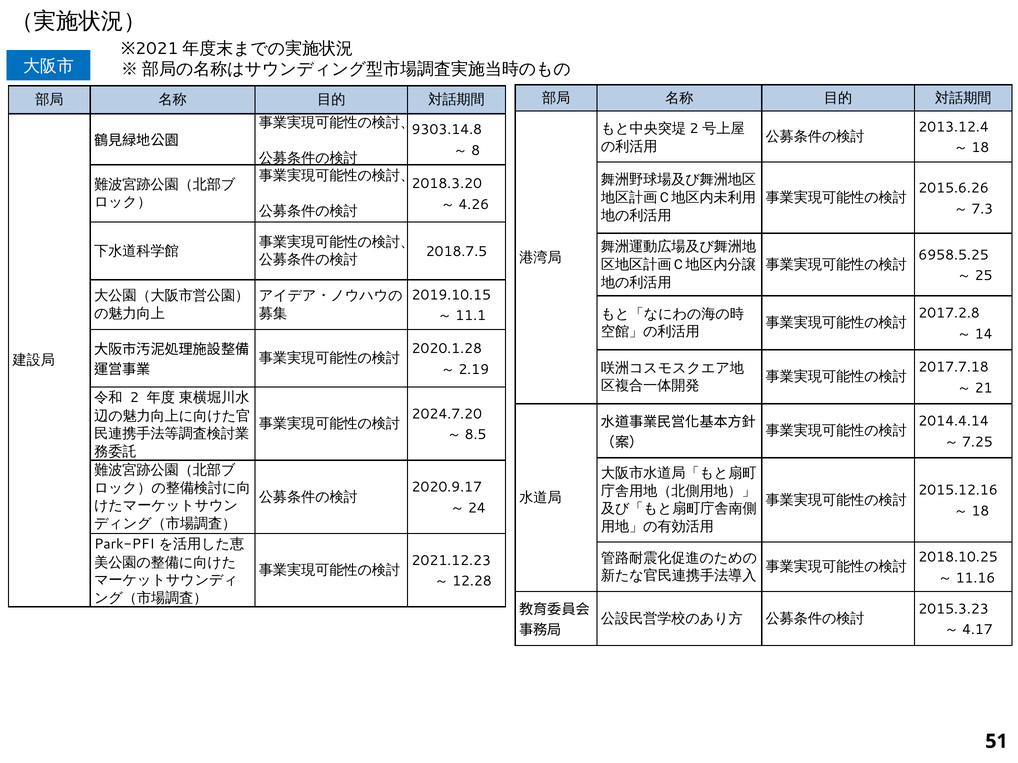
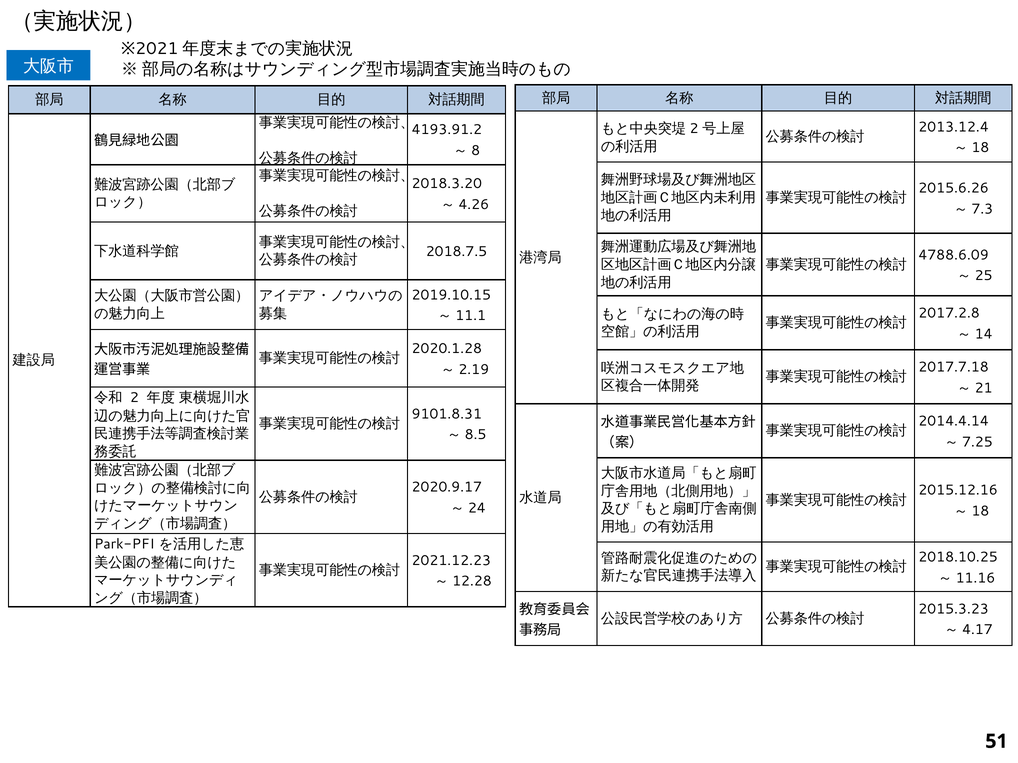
9303.14.8: 9303.14.8 -> 4193.91.2 (447, 130)
6958.5.25: 6958.5.25 -> 4788.6.09 (954, 255)
2024.7.20: 2024.7.20 -> 9101.8.31 (447, 414)
